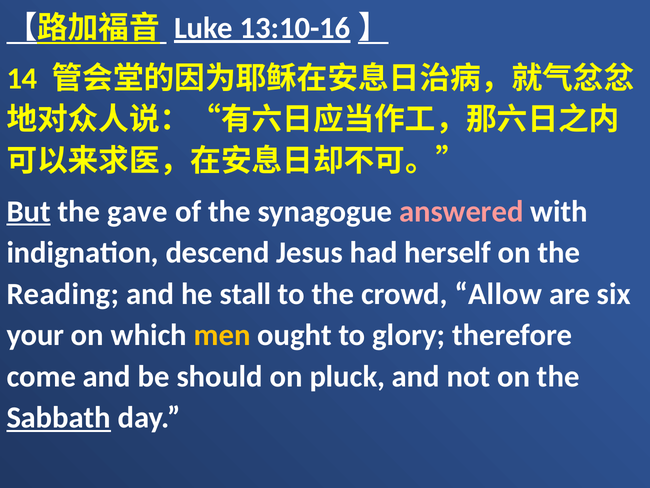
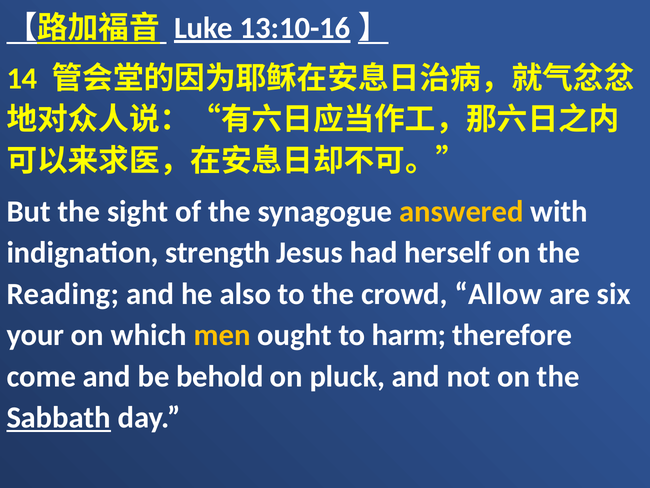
But underline: present -> none (29, 211)
gave: gave -> sight (138, 211)
answered colour: pink -> yellow (461, 211)
descend: descend -> strength (218, 252)
stall: stall -> also (245, 294)
glory: glory -> harm (409, 335)
should: should -> behold (220, 376)
